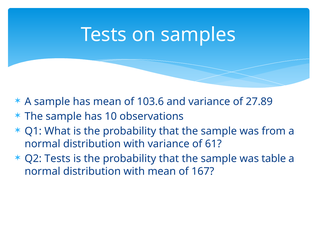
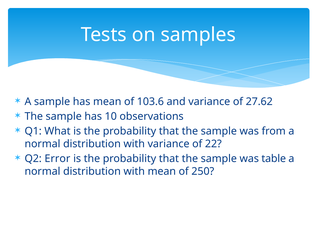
27.89: 27.89 -> 27.62 (259, 101)
61: 61 -> 22 (213, 144)
Q2 Tests: Tests -> Error (57, 158)
167: 167 -> 250 (203, 171)
